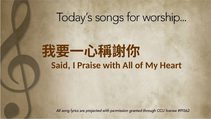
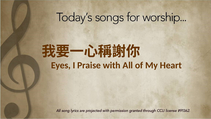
Said: Said -> Eyes (61, 65)
